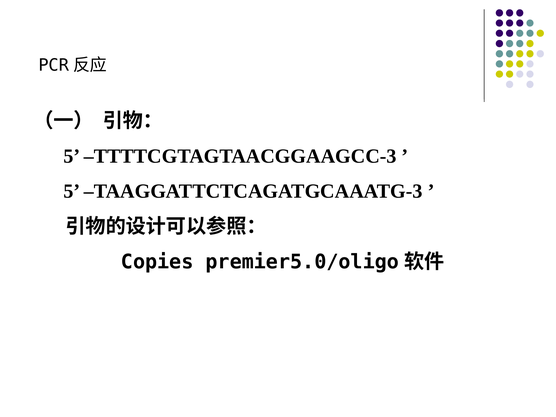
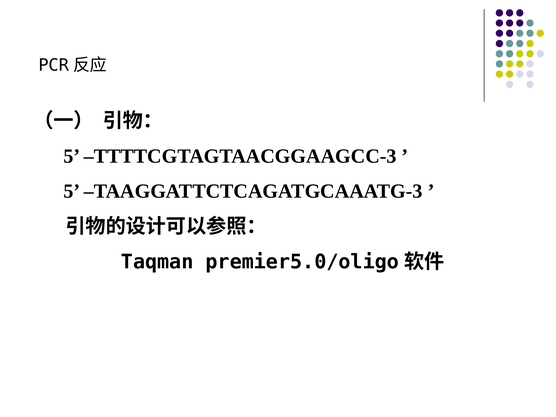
Copies: Copies -> Taqman (157, 262)
